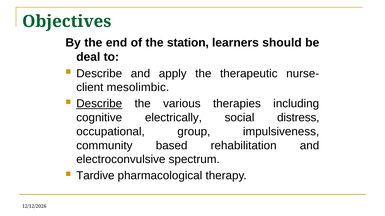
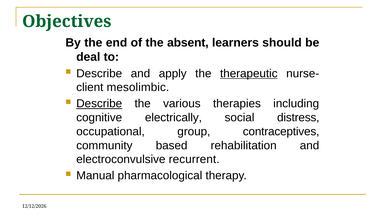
station: station -> absent (188, 43)
therapeutic underline: none -> present (249, 74)
impulsiveness: impulsiveness -> contraceptives (281, 132)
spectrum: spectrum -> recurrent (194, 160)
Tardive: Tardive -> Manual (95, 176)
